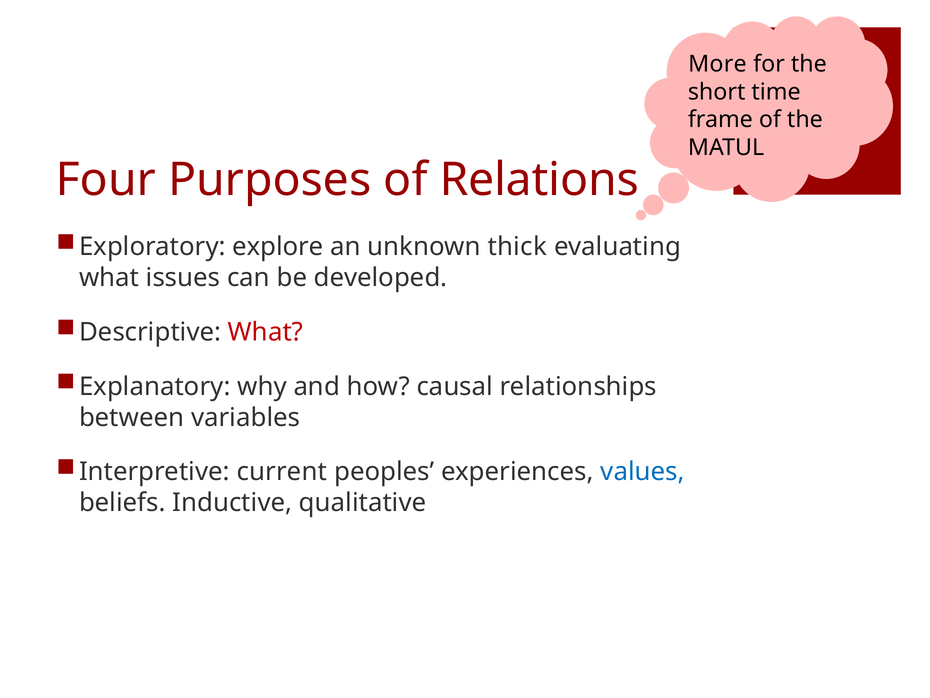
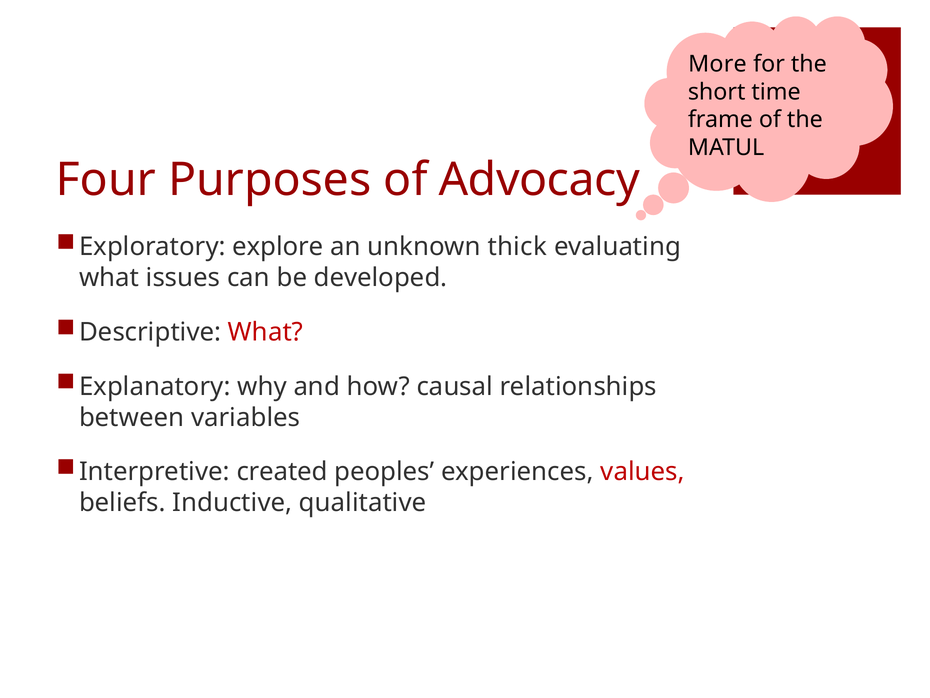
Relations: Relations -> Advocacy (539, 180)
current: current -> created (282, 472)
values colour: blue -> red (643, 472)
